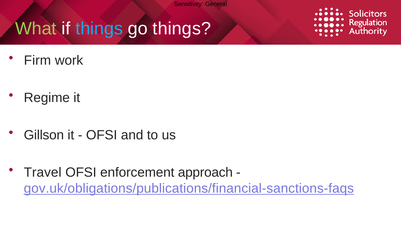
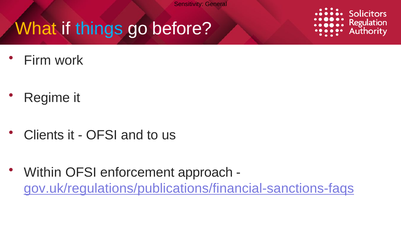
What colour: light green -> yellow (36, 29)
go things: things -> before (182, 29)
Gillson: Gillson -> Clients (44, 135)
Travel: Travel -> Within (43, 173)
gov.uk/obligations/publications/financial-sanctions-faqs: gov.uk/obligations/publications/financial-sanctions-faqs -> gov.uk/regulations/publications/financial-sanctions-faqs (189, 189)
